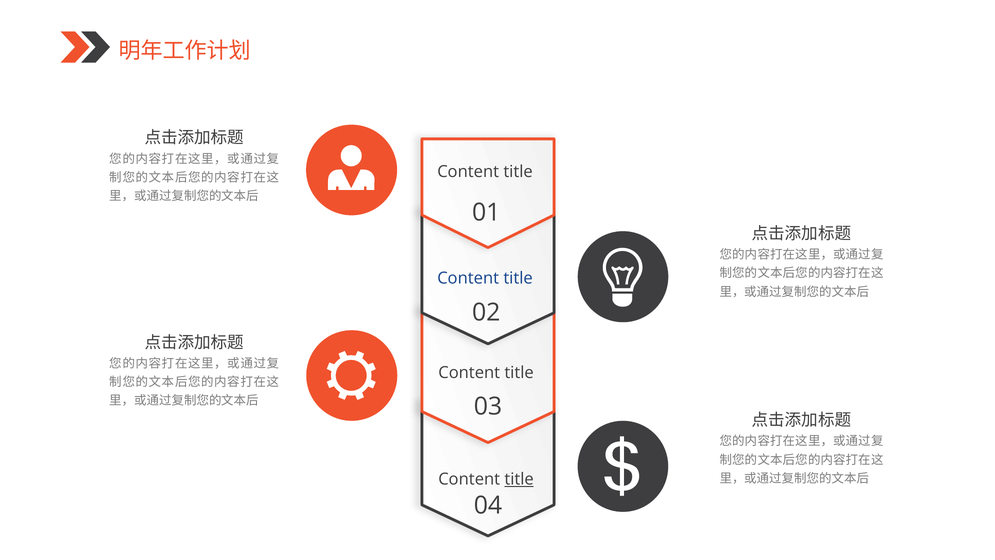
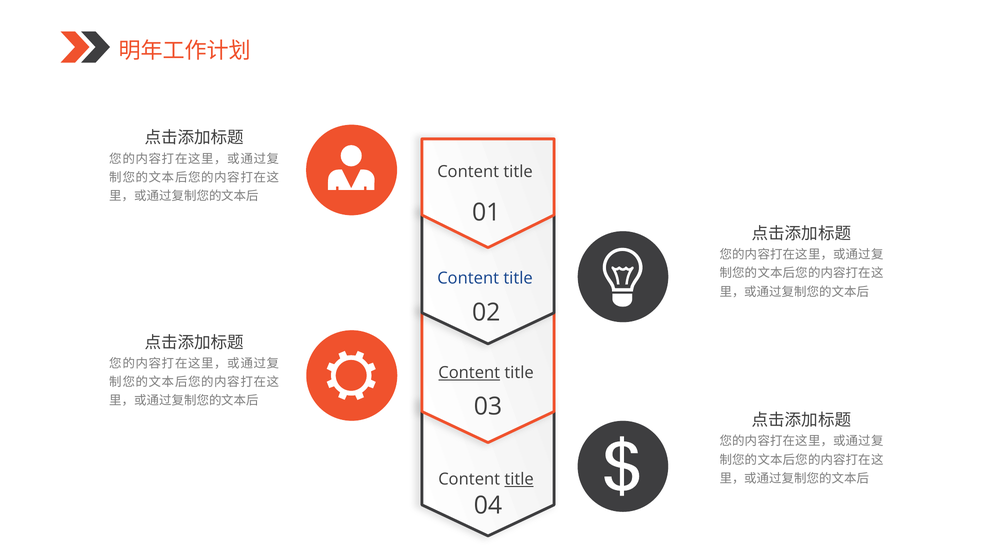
Content underline: none -> present (469, 373)
